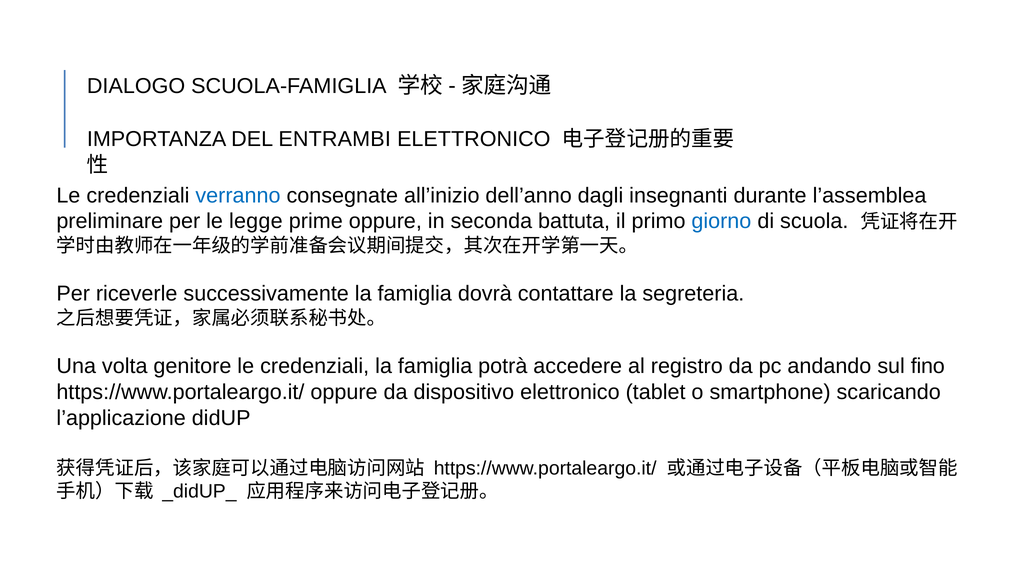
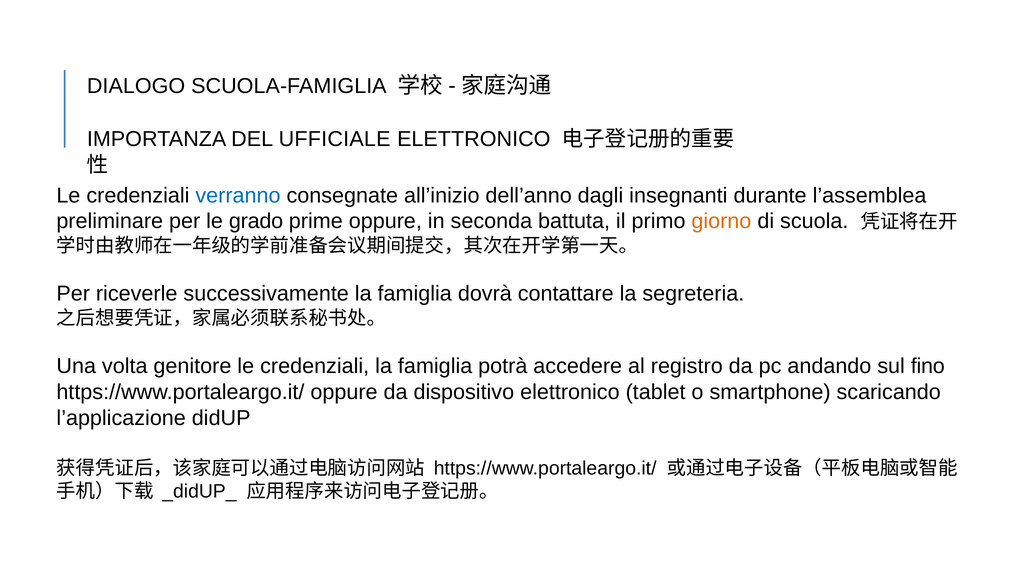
ENTRAMBI: ENTRAMBI -> UFFICIALE (335, 139)
legge: legge -> grado (256, 221)
giorno colour: blue -> orange (721, 221)
